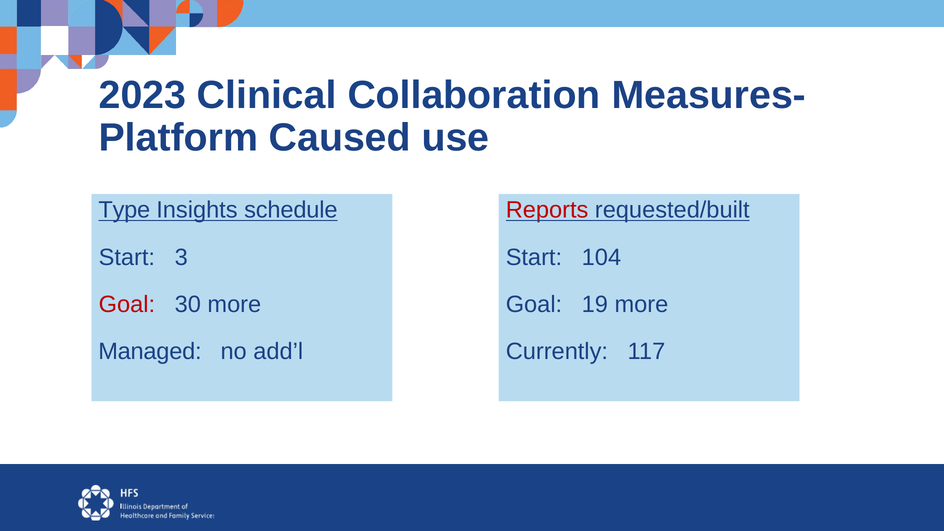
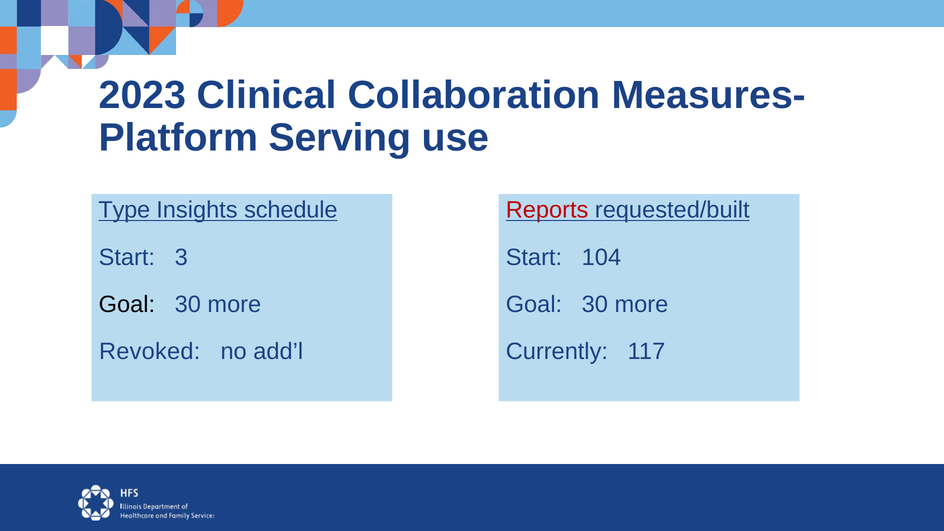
Caused: Caused -> Serving (340, 138)
Goal colour: red -> black (127, 304)
19: 19 -> 30 (595, 304)
Managed: Managed -> Revoked (150, 351)
